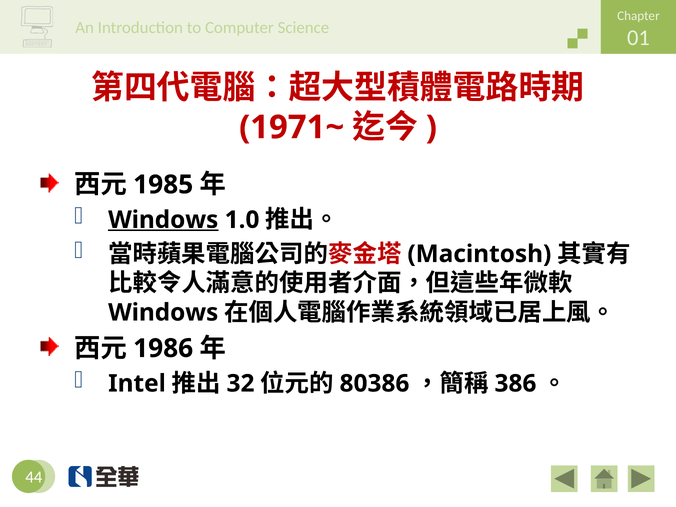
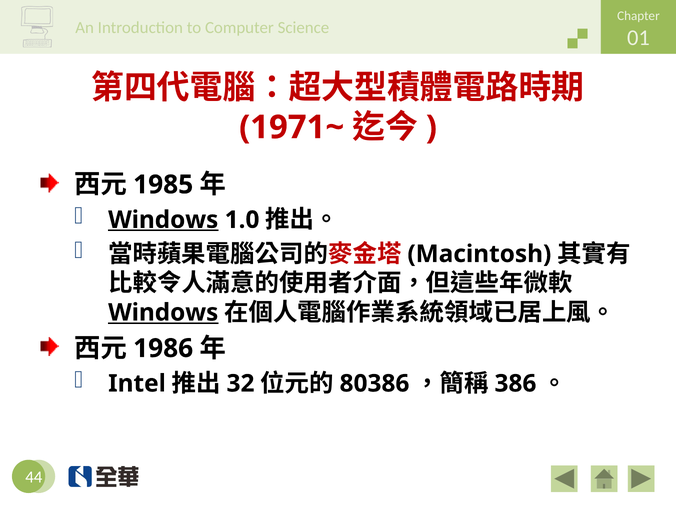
Windows underline: none -> present (163, 313)
